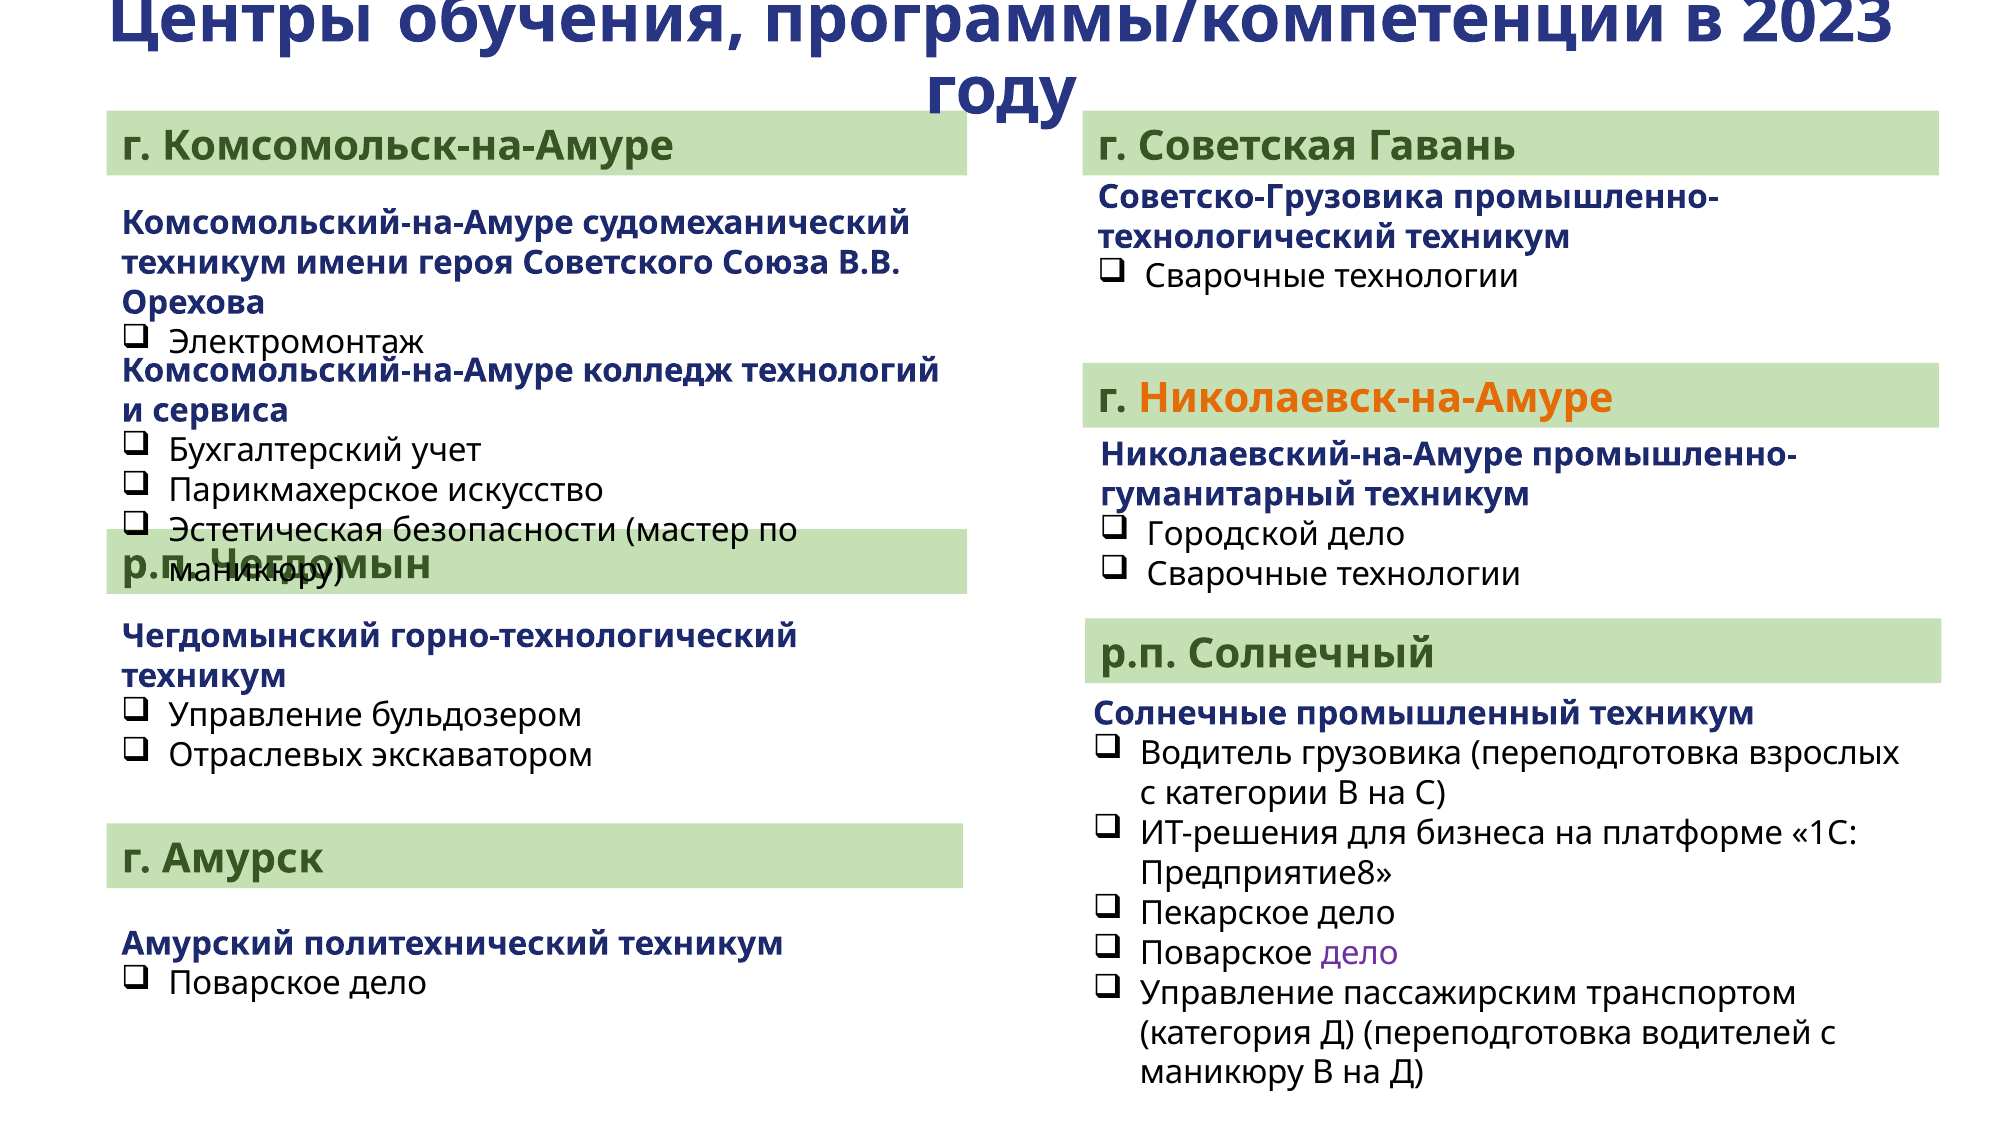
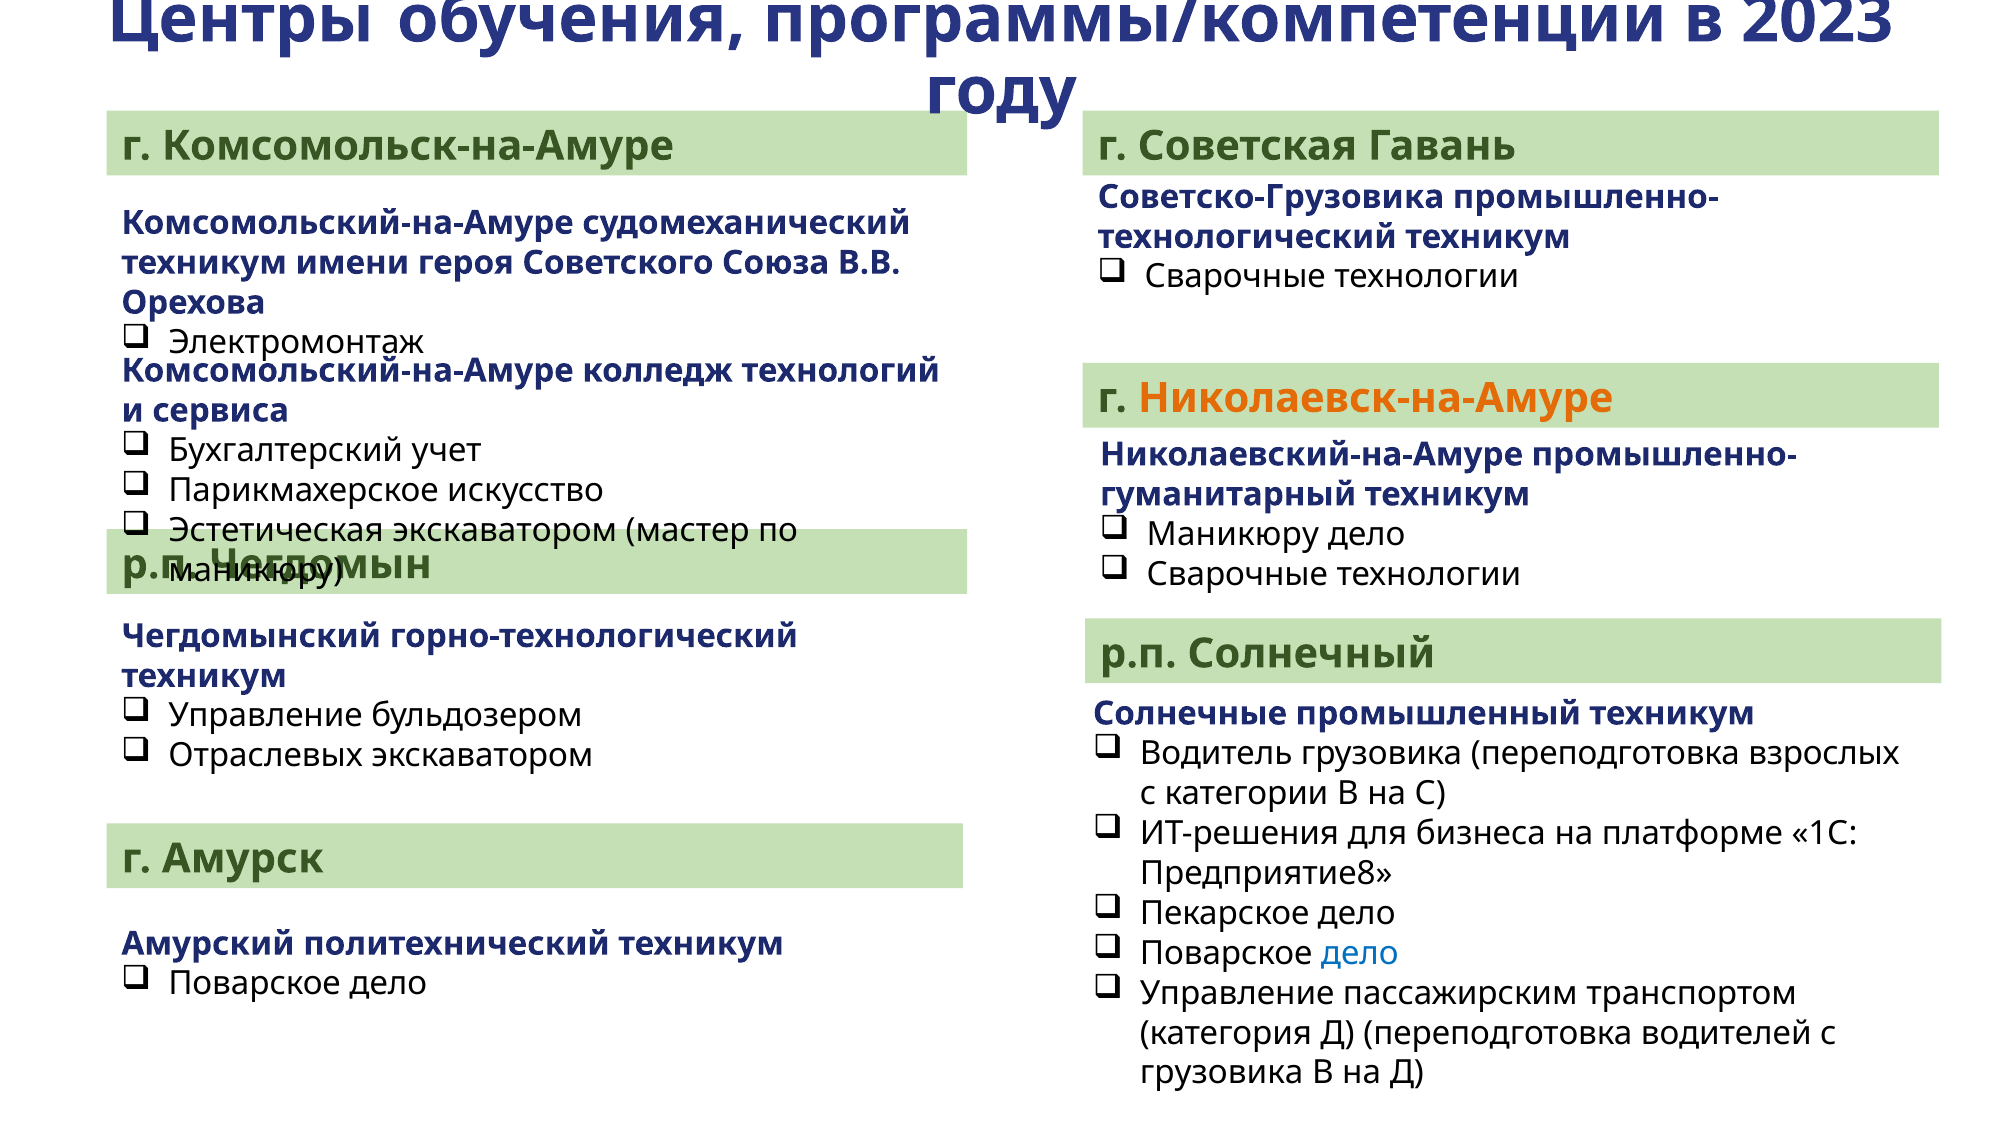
Эстетическая безопасности: безопасности -> экскаватором (505, 530)
Городской: Городской -> Маникюру (1233, 534)
дело colour: purple -> blue (1360, 953)
маникюру: маникюру -> грузовика (1222, 1073)
